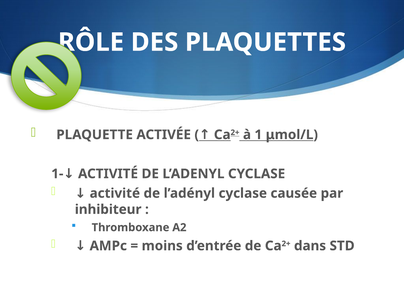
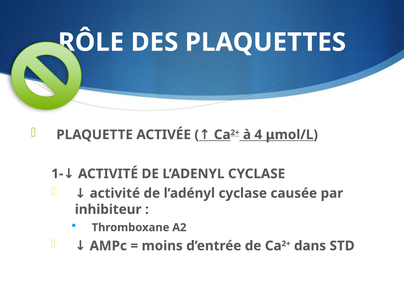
1: 1 -> 4 (258, 135)
